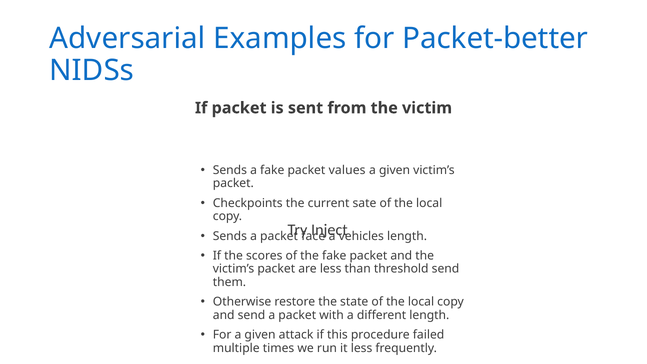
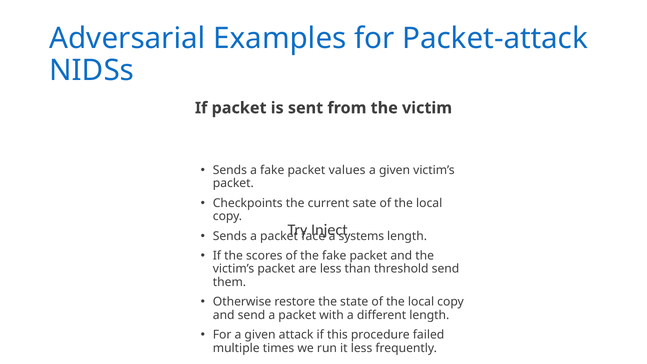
Packet-better: Packet-better -> Packet-attack (495, 38)
vehicles: vehicles -> systems (361, 236)
